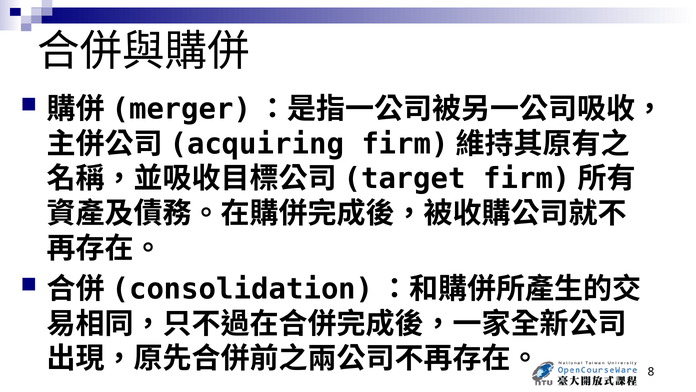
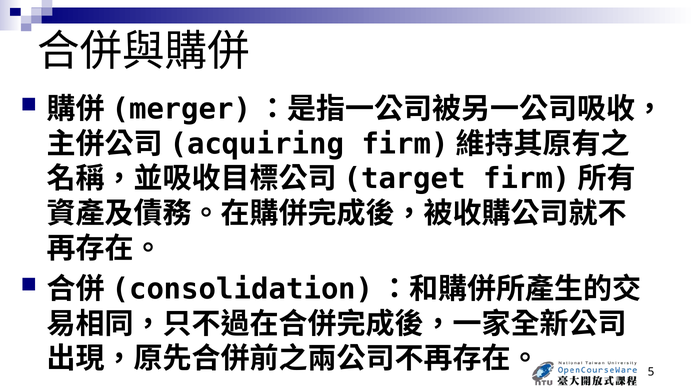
8: 8 -> 5 (651, 371)
